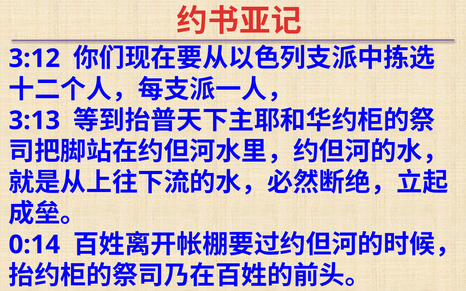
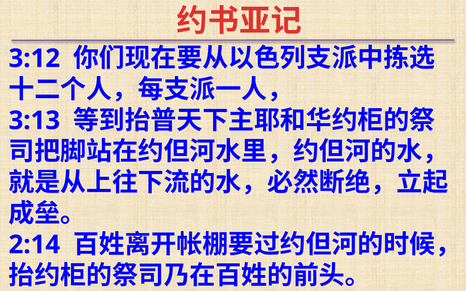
0:14: 0:14 -> 2:14 (34, 245)
